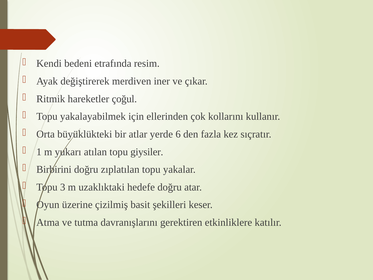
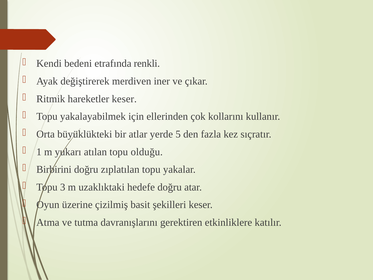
resim: resim -> renkli (147, 64)
hareketler çoğul: çoğul -> keser (124, 99)
6: 6 -> 5 (178, 134)
giysiler: giysiler -> olduğu (147, 152)
